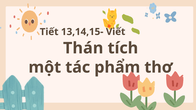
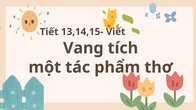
Thán: Thán -> Vang (83, 48)
